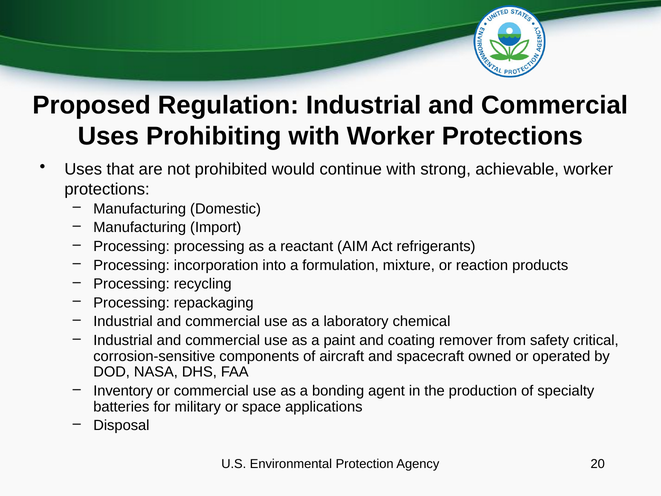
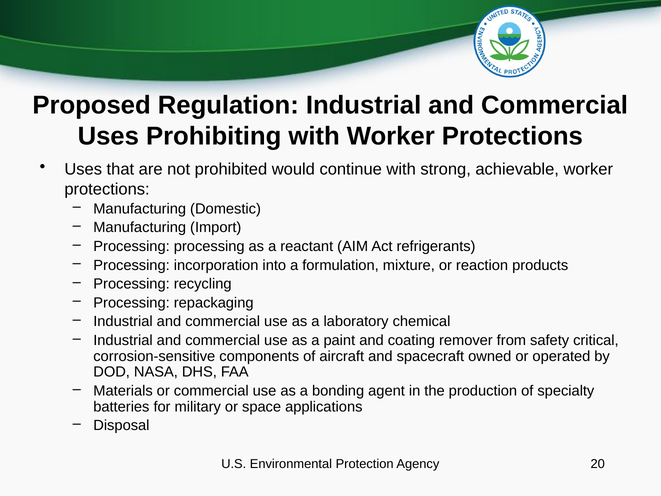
Inventory: Inventory -> Materials (123, 391)
